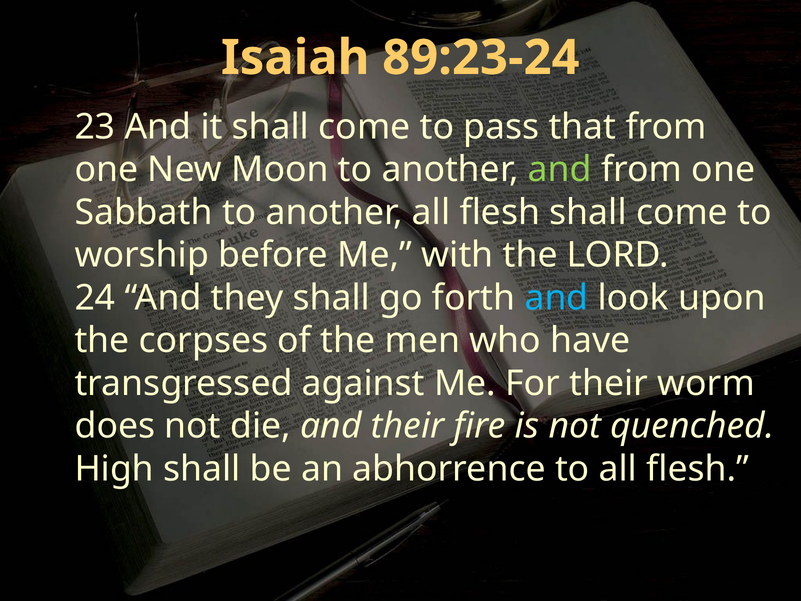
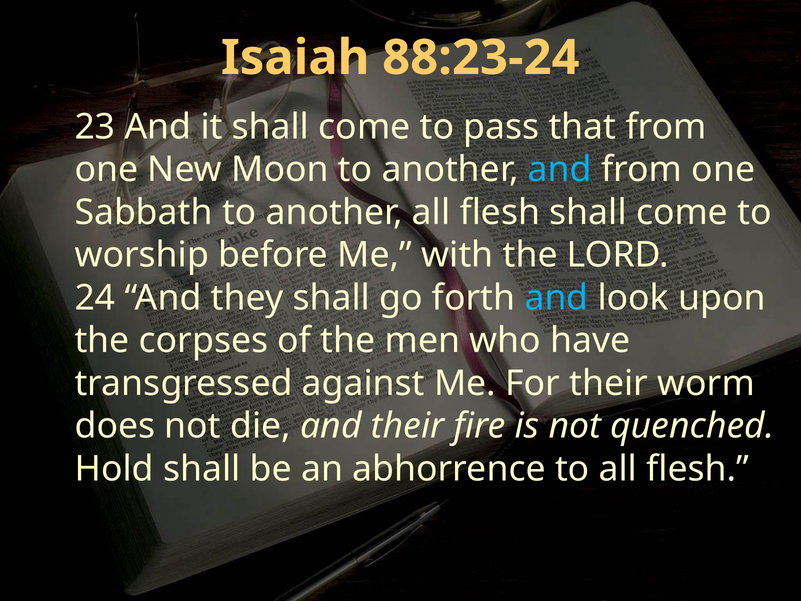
89:23-24: 89:23-24 -> 88:23-24 (481, 58)
and colour: light green -> light blue (560, 170)
High: High -> Hold (114, 469)
